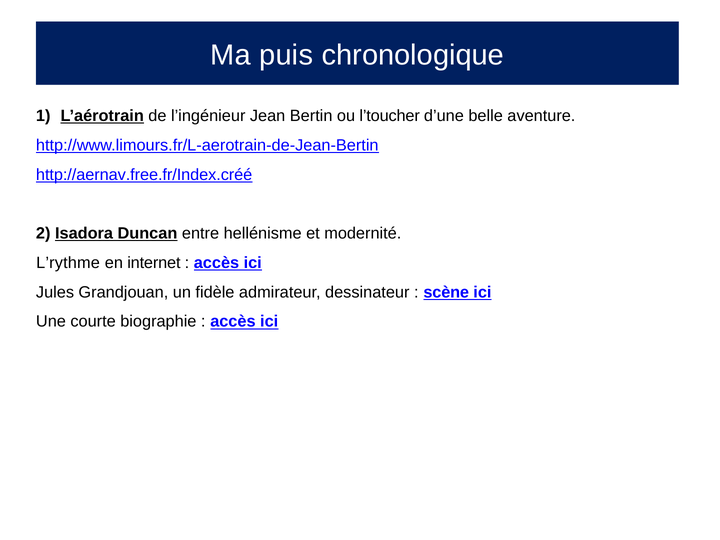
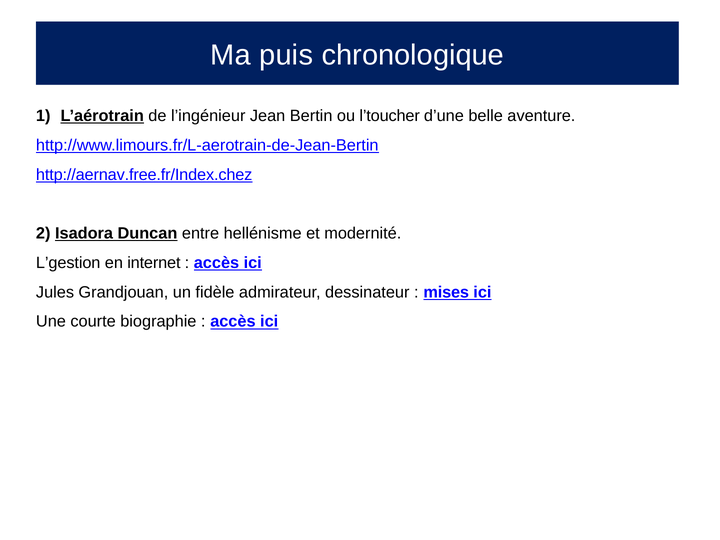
http://aernav.free.fr/Index.créé: http://aernav.free.fr/Index.créé -> http://aernav.free.fr/Index.chez (144, 175)
L’rythme: L’rythme -> L’gestion (68, 263)
scène: scène -> mises (446, 292)
